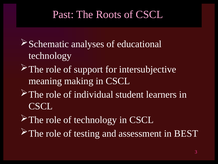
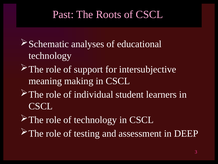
BEST: BEST -> DEEP (186, 133)
